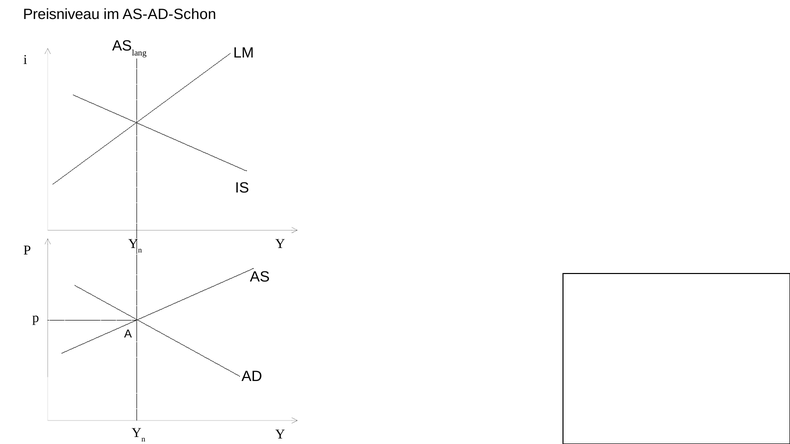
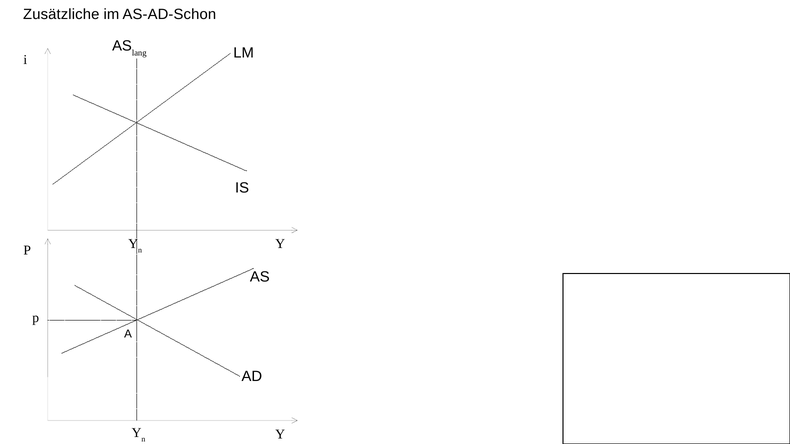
Preisniveau: Preisniveau -> Zusätzliche (61, 15)
